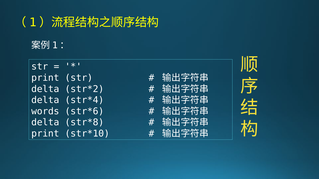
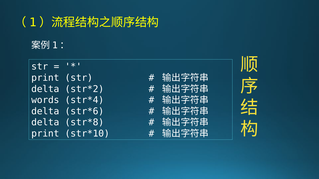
delta: delta -> words (45, 100)
words: words -> delta (45, 112)
